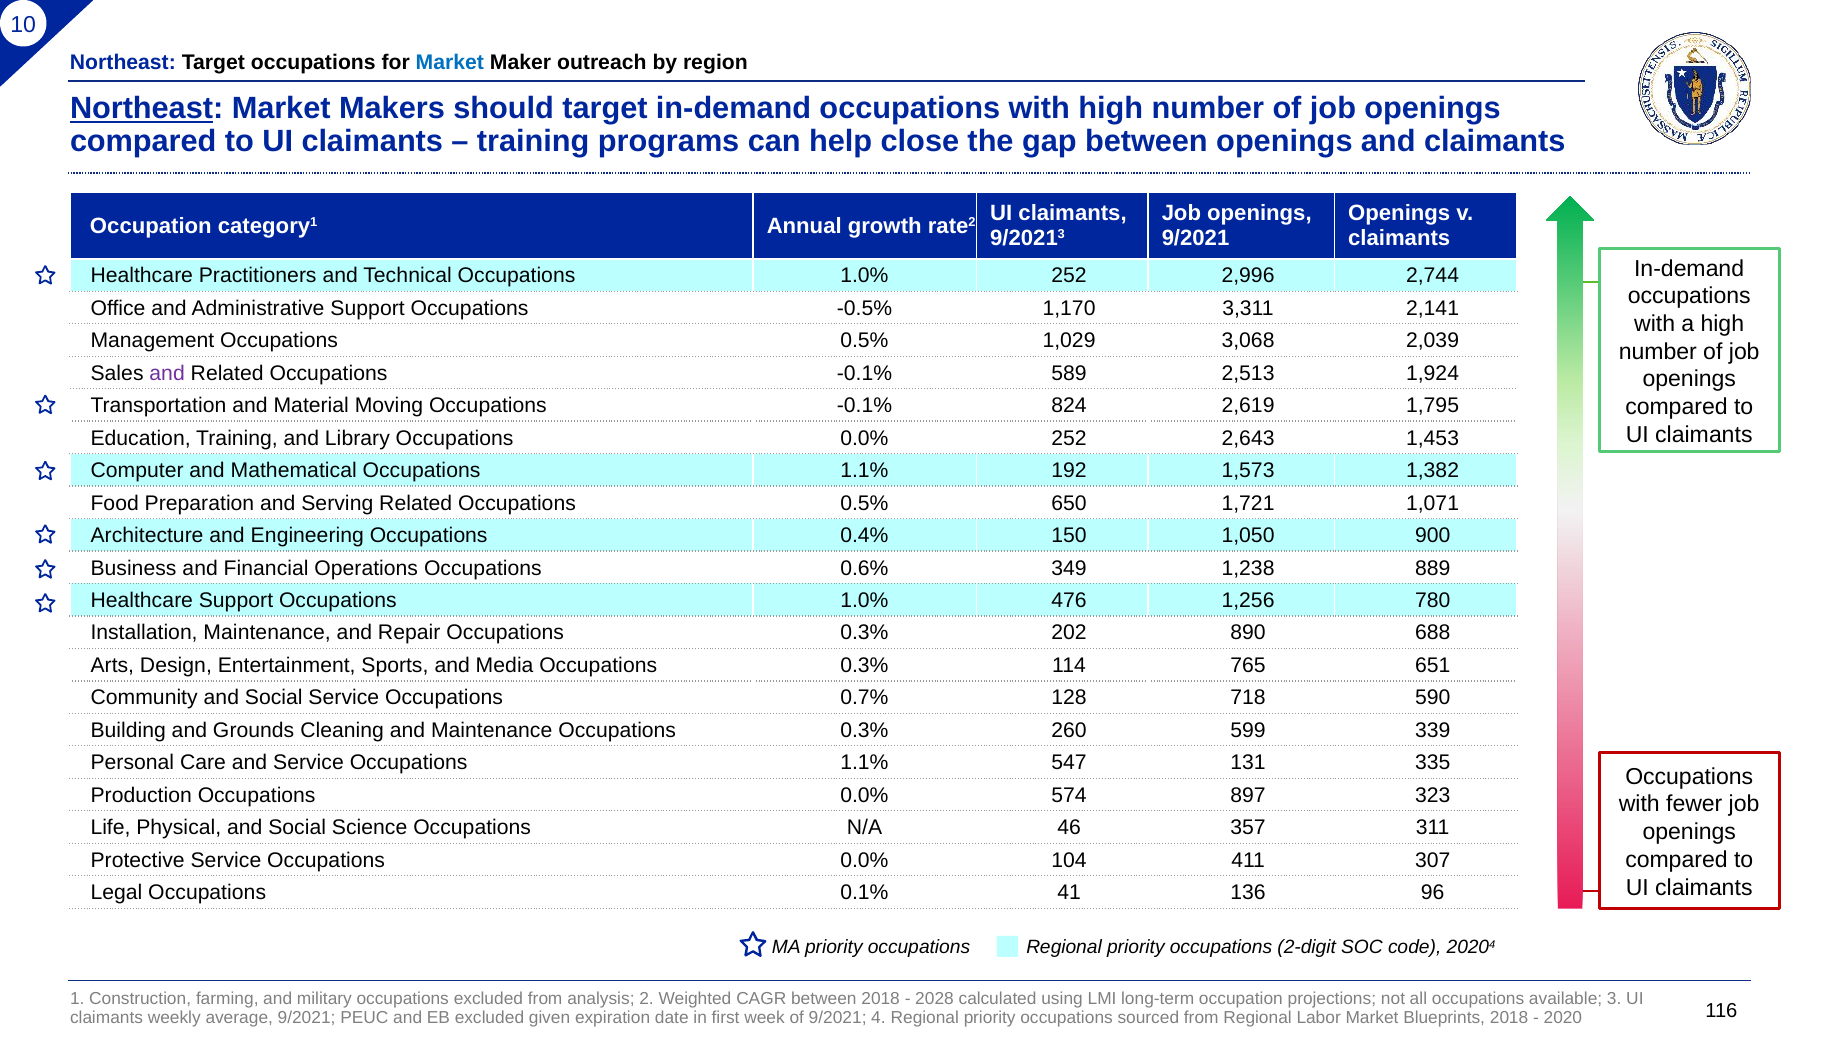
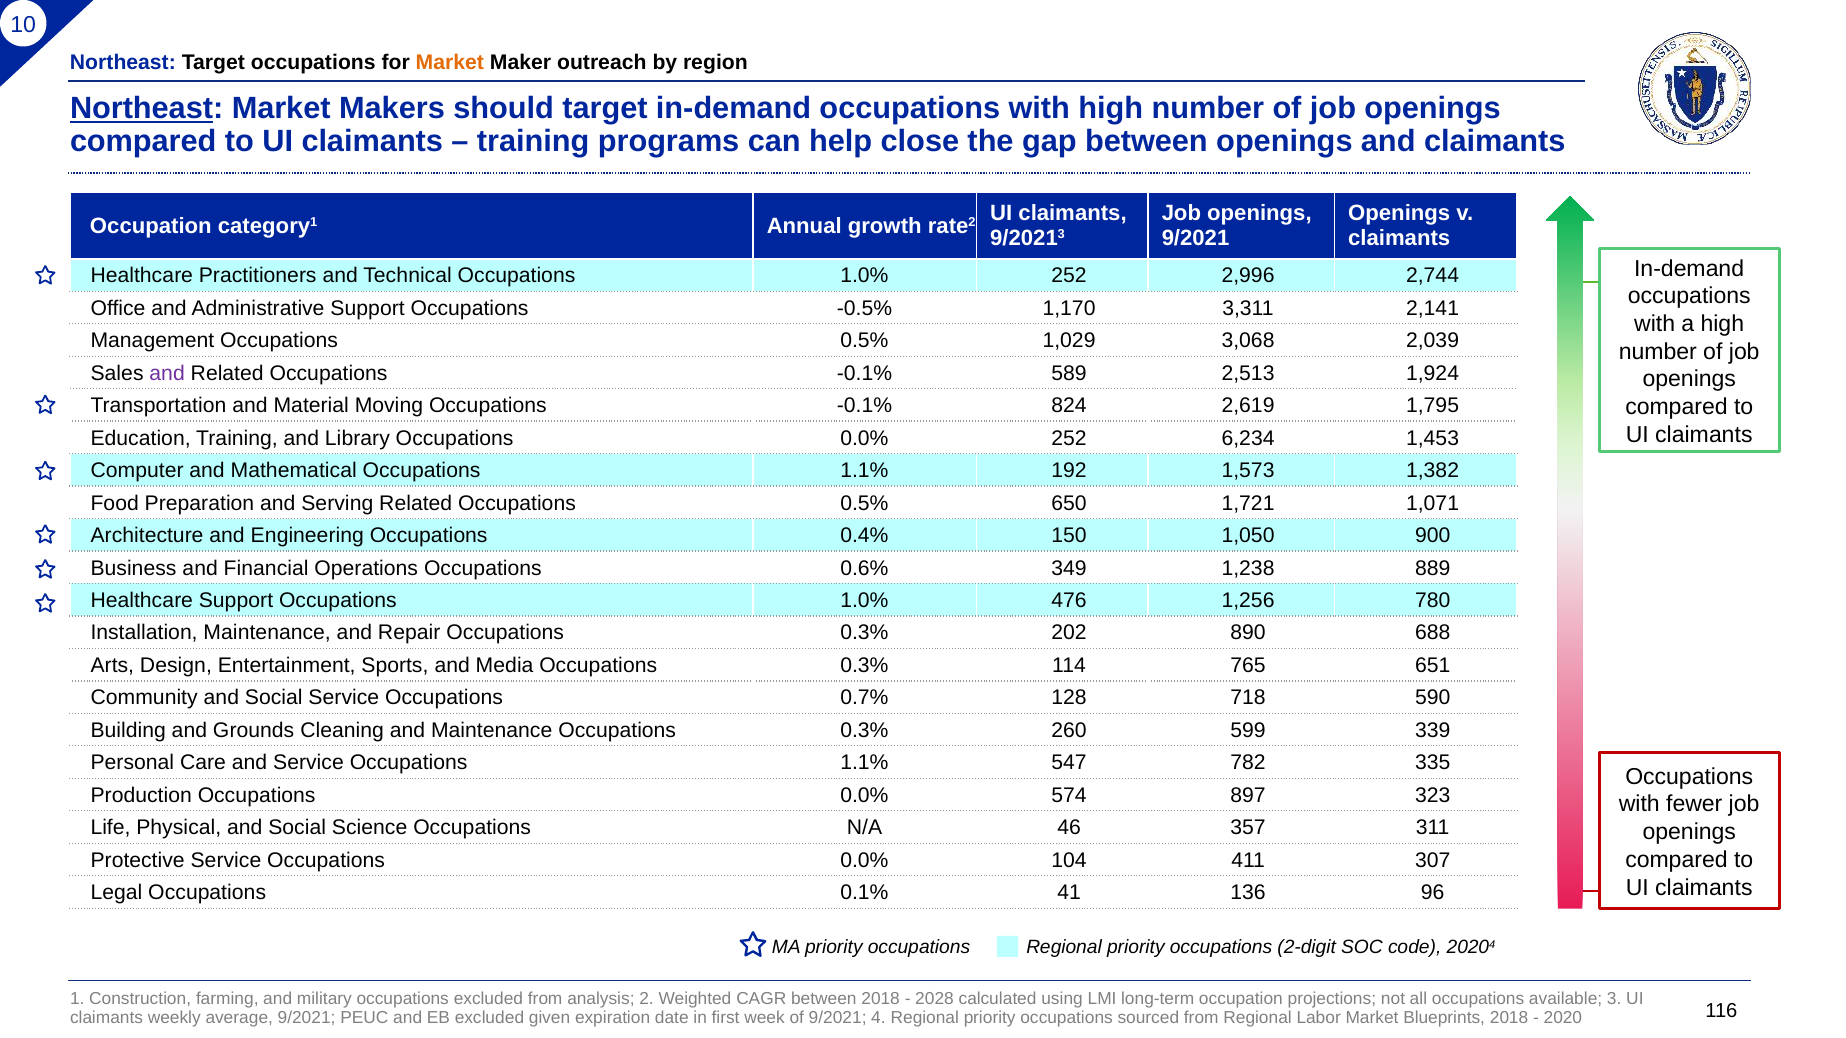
Market colour: blue -> orange (450, 63)
2,643: 2,643 -> 6,234 (1248, 438)
131: 131 -> 782 (1248, 763)
